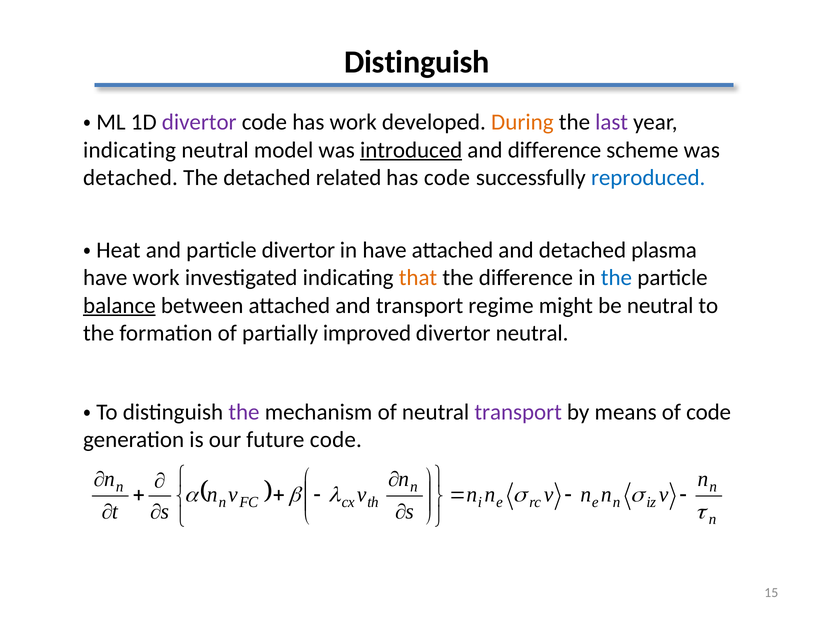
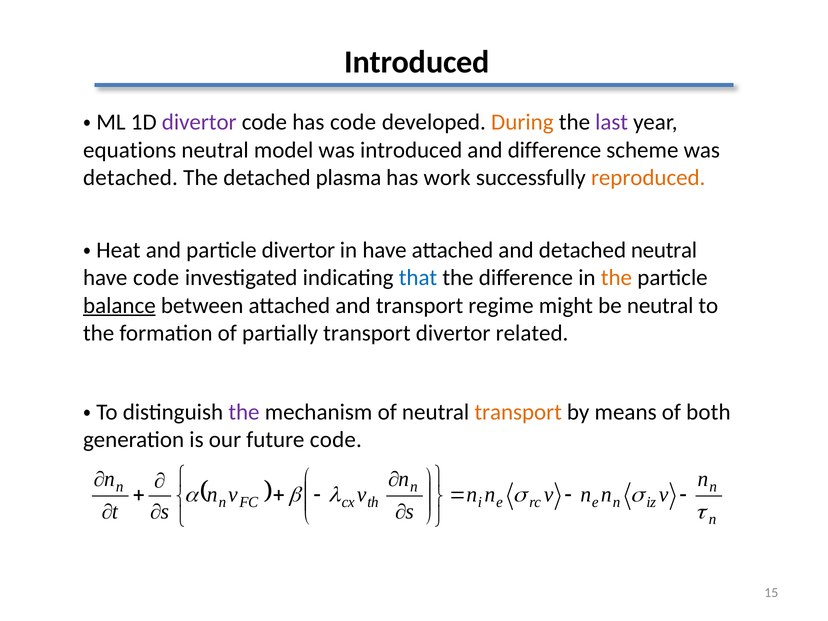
Distinguish: Distinguish -> Introduced (417, 62)
has work: work -> code (353, 122)
indicating: indicating -> equations (130, 150)
introduced underline: present -> none (411, 150)
related: related -> plasma (349, 178)
has code: code -> work (447, 178)
reproduced colour: blue -> orange (648, 178)
detached plasma: plasma -> neutral (664, 250)
have work: work -> code (156, 278)
that colour: orange -> blue (418, 278)
the colour: blue -> orange (616, 278)
partially improved: improved -> transport (367, 333)
divertor neutral: neutral -> related (532, 333)
transport colour: purple -> orange (518, 412)
of code: code -> both (708, 412)
